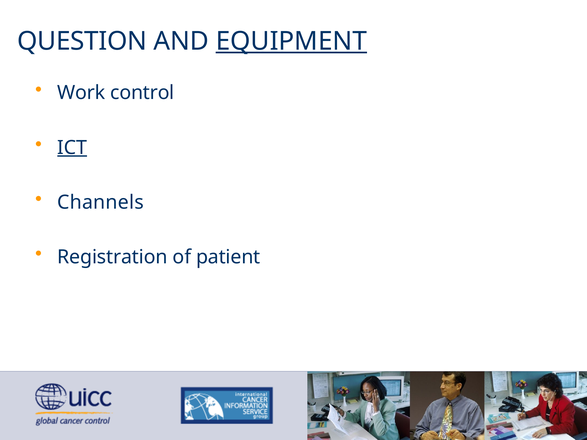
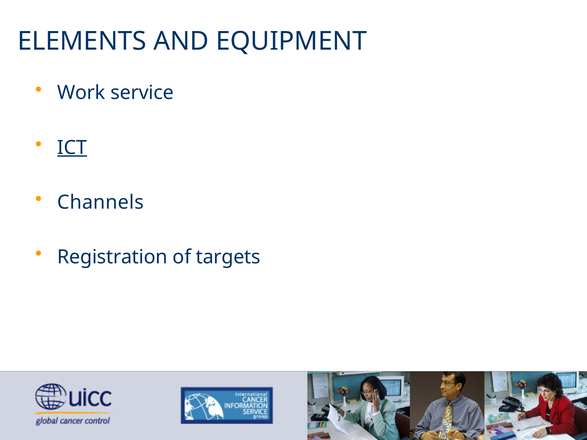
QUESTION: QUESTION -> ELEMENTS (82, 41)
EQUIPMENT underline: present -> none (291, 41)
control: control -> service (142, 93)
patient: patient -> targets (228, 257)
